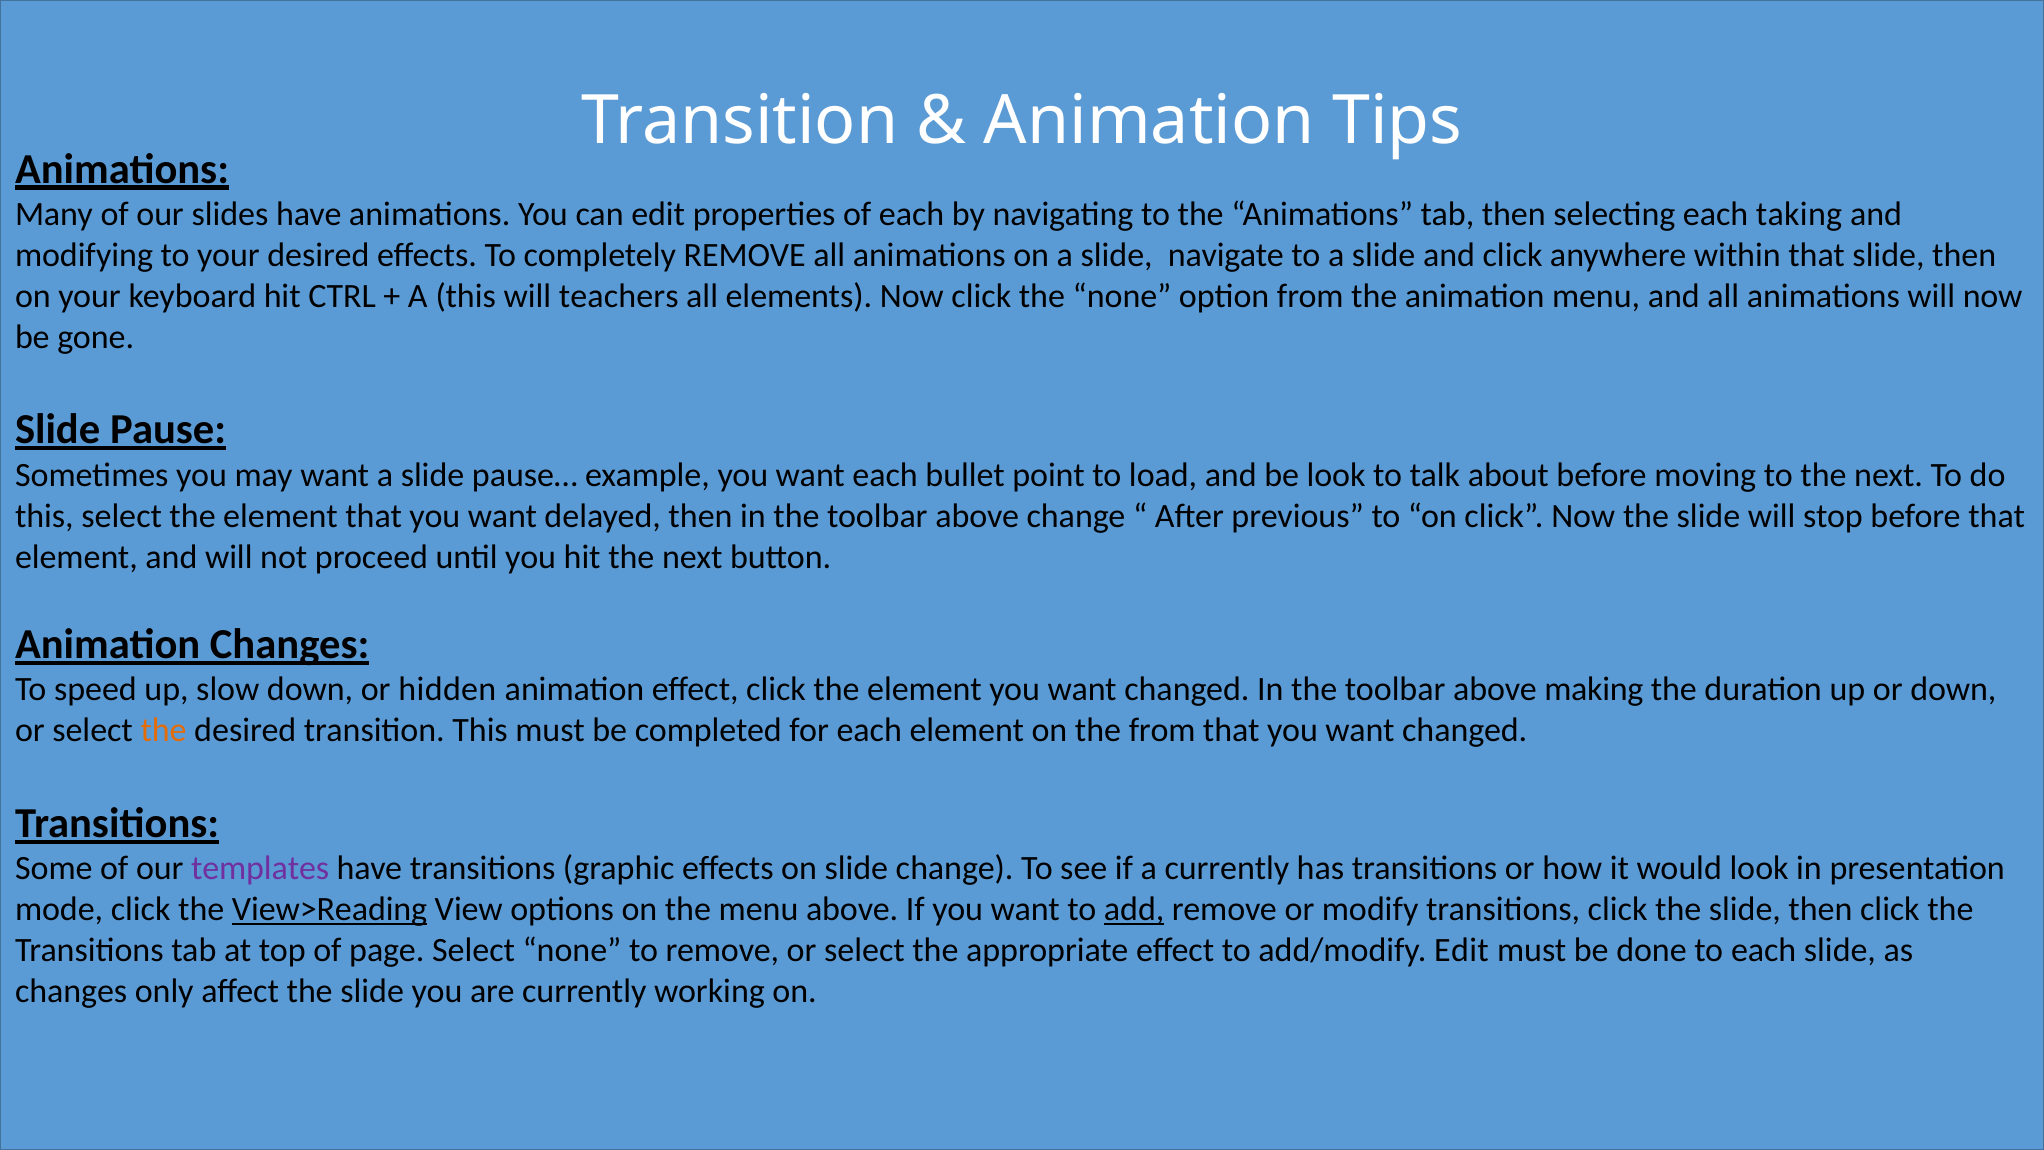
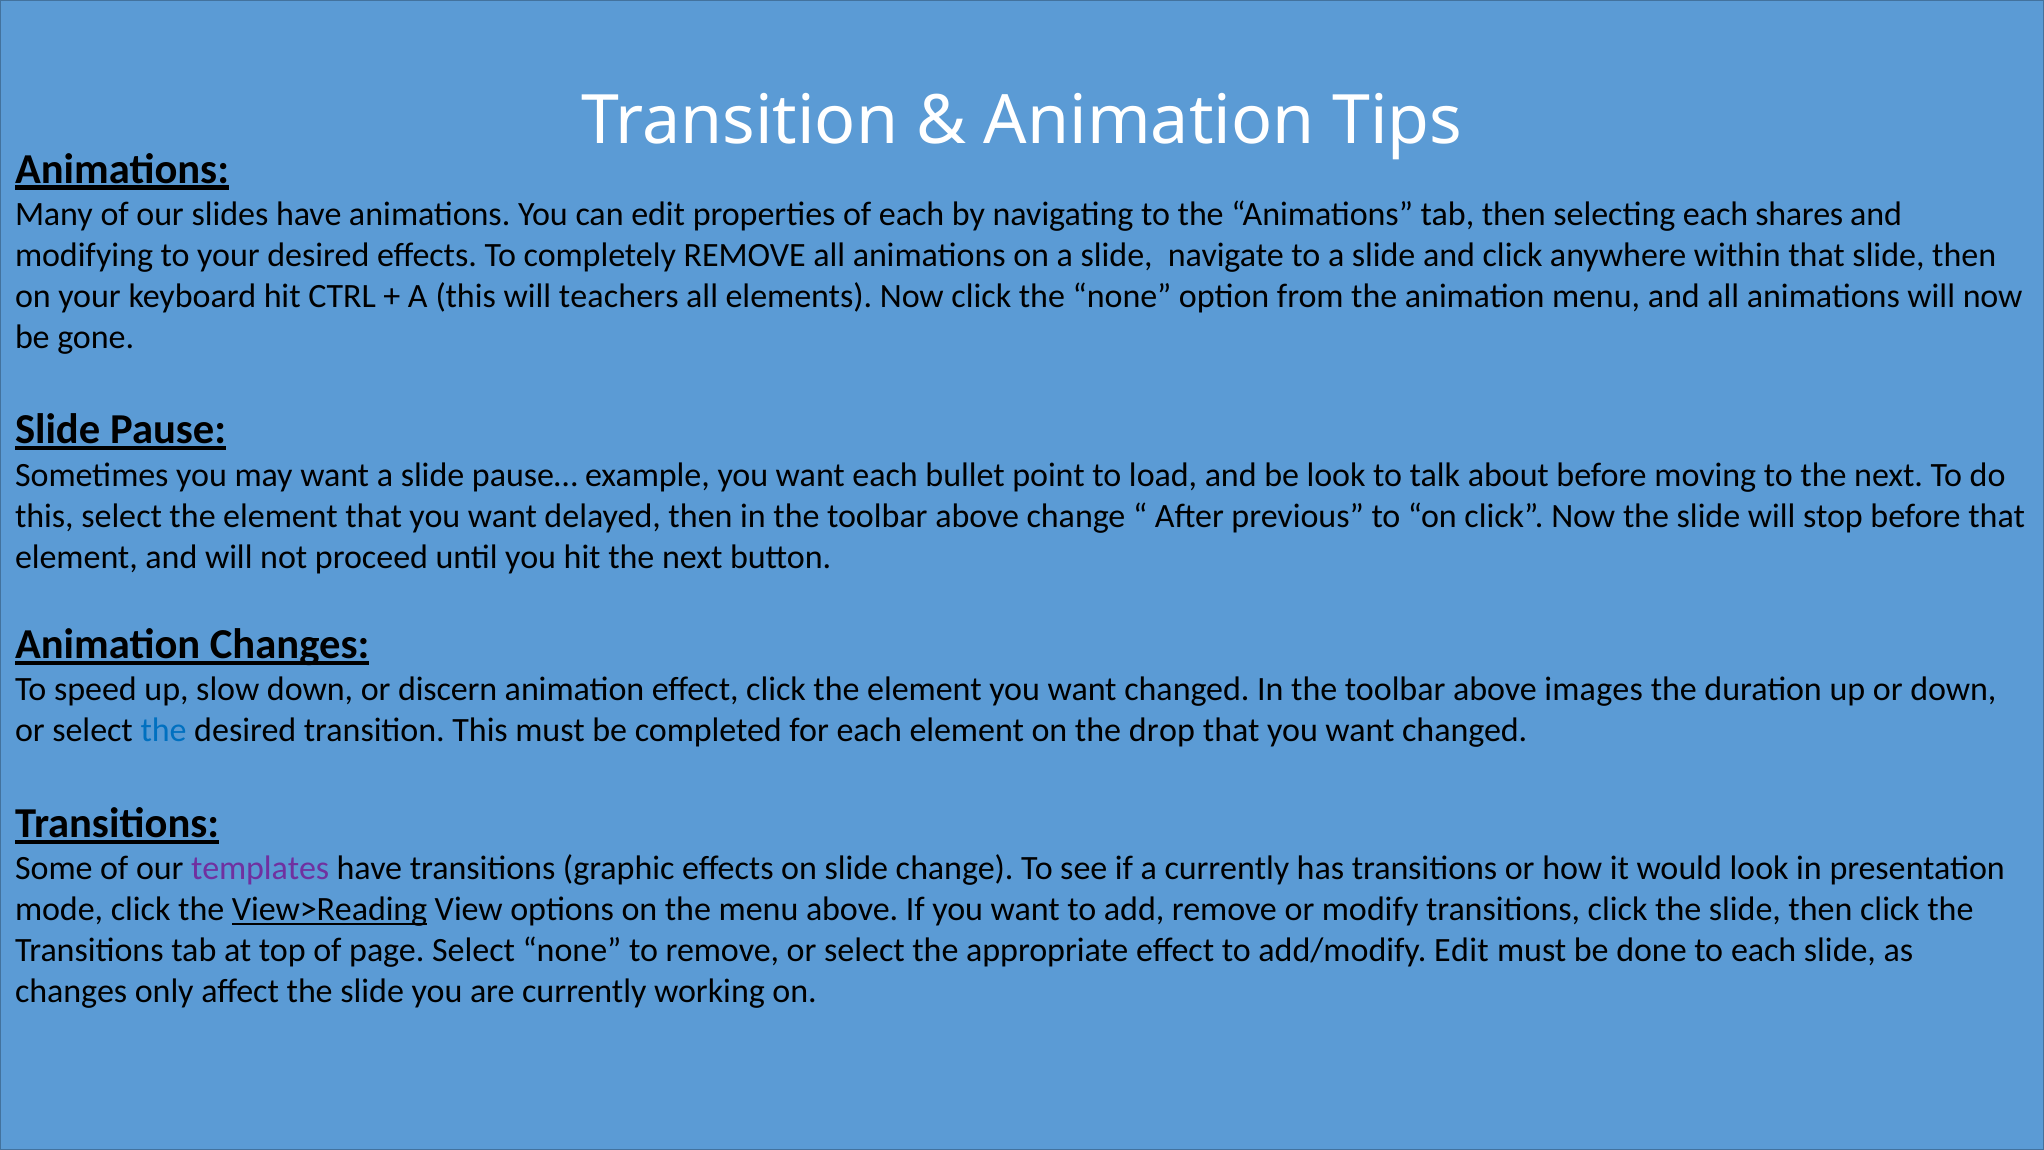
taking: taking -> shares (1799, 214)
hidden: hidden -> discern (448, 690)
making: making -> images (1594, 690)
the colour: orange -> blue (164, 730)
the from: from -> drop (1162, 730)
add underline: present -> none (1134, 909)
